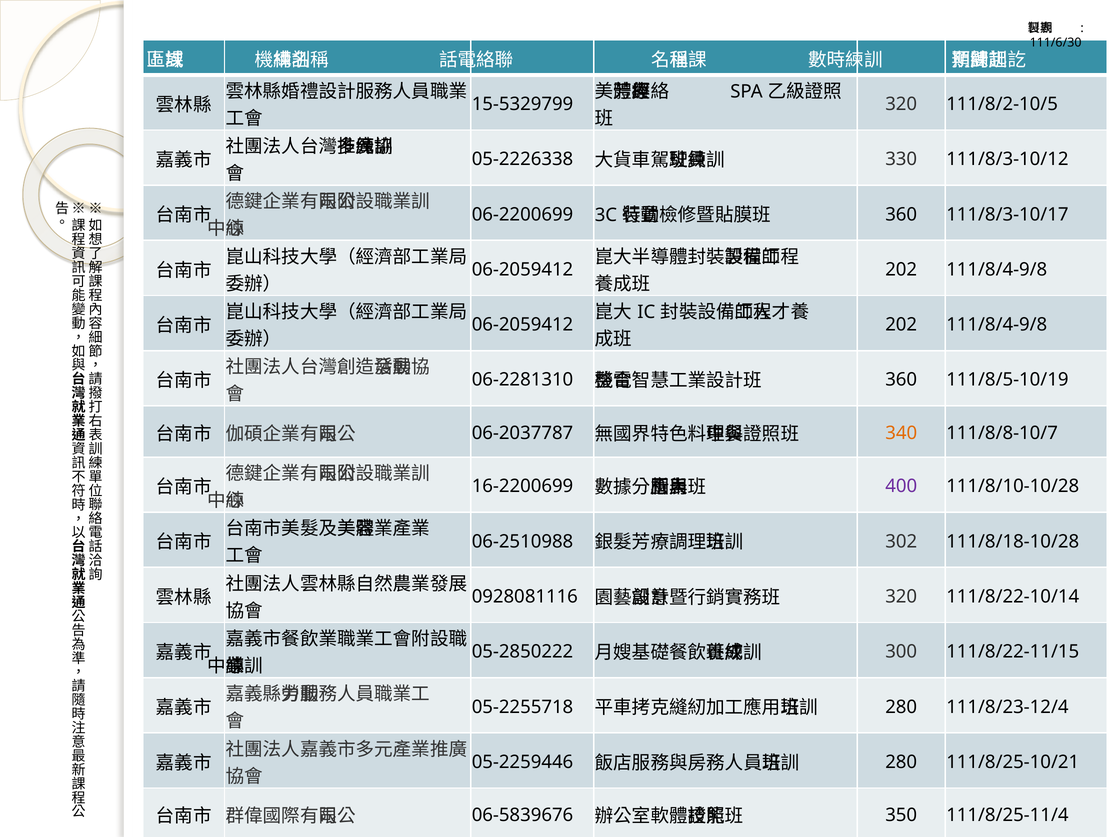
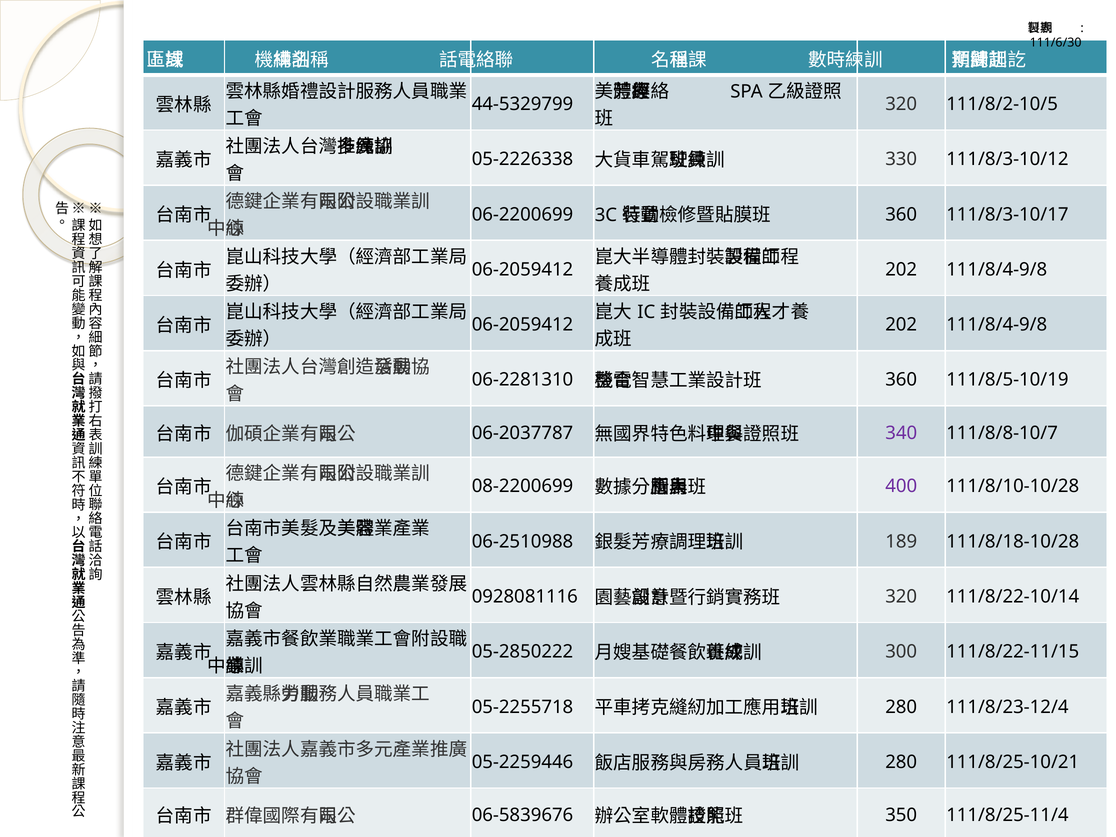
15-5329799: 15-5329799 -> 44-5329799 (523, 104)
340 colour: orange -> purple (901, 433)
16-2200699: 16-2200699 -> 08-2200699 (523, 486)
302: 302 -> 189 (901, 541)
